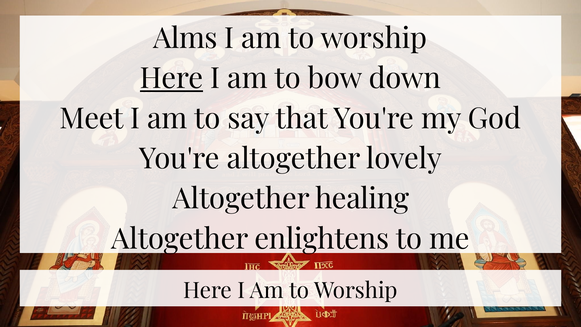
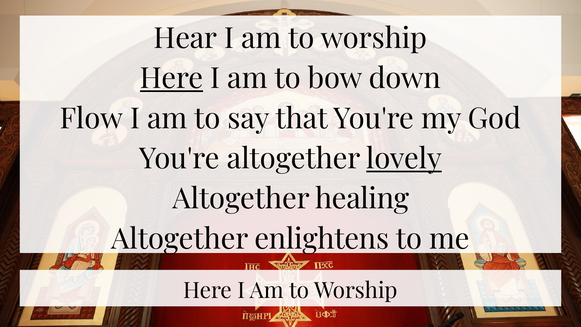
Alms: Alms -> Hear (185, 39)
Meet: Meet -> Flow (91, 119)
lovely underline: none -> present (404, 159)
